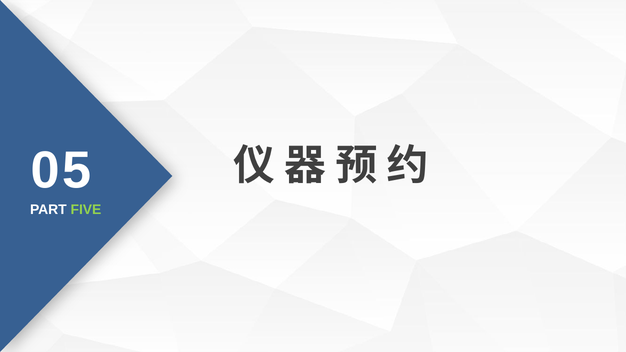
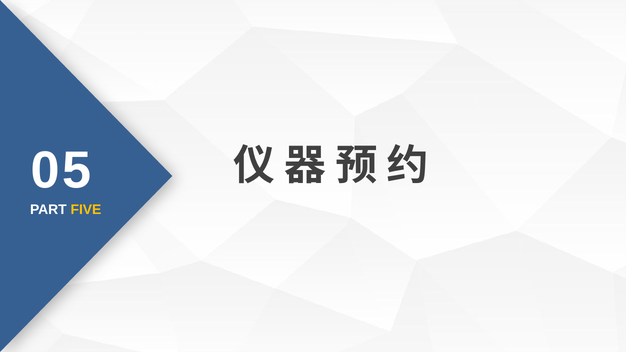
FIVE colour: light green -> yellow (86, 210)
